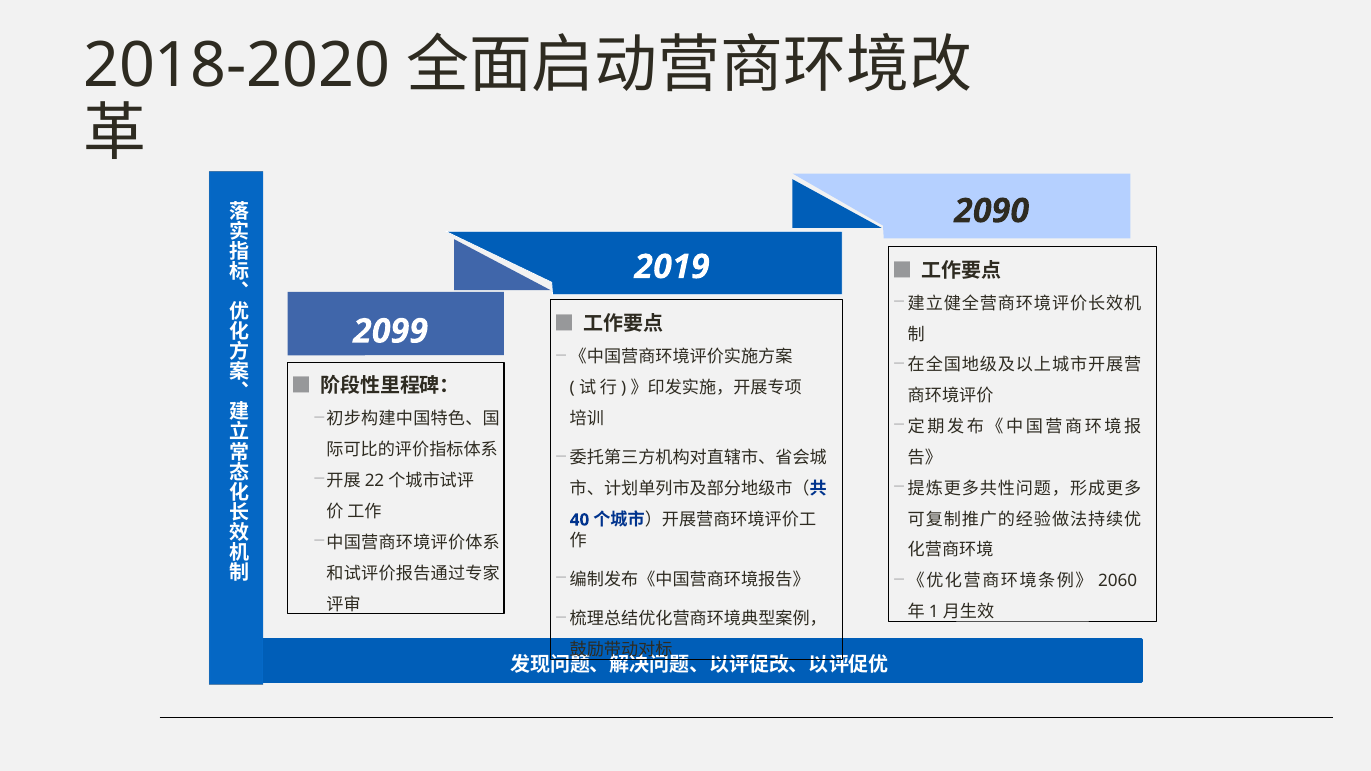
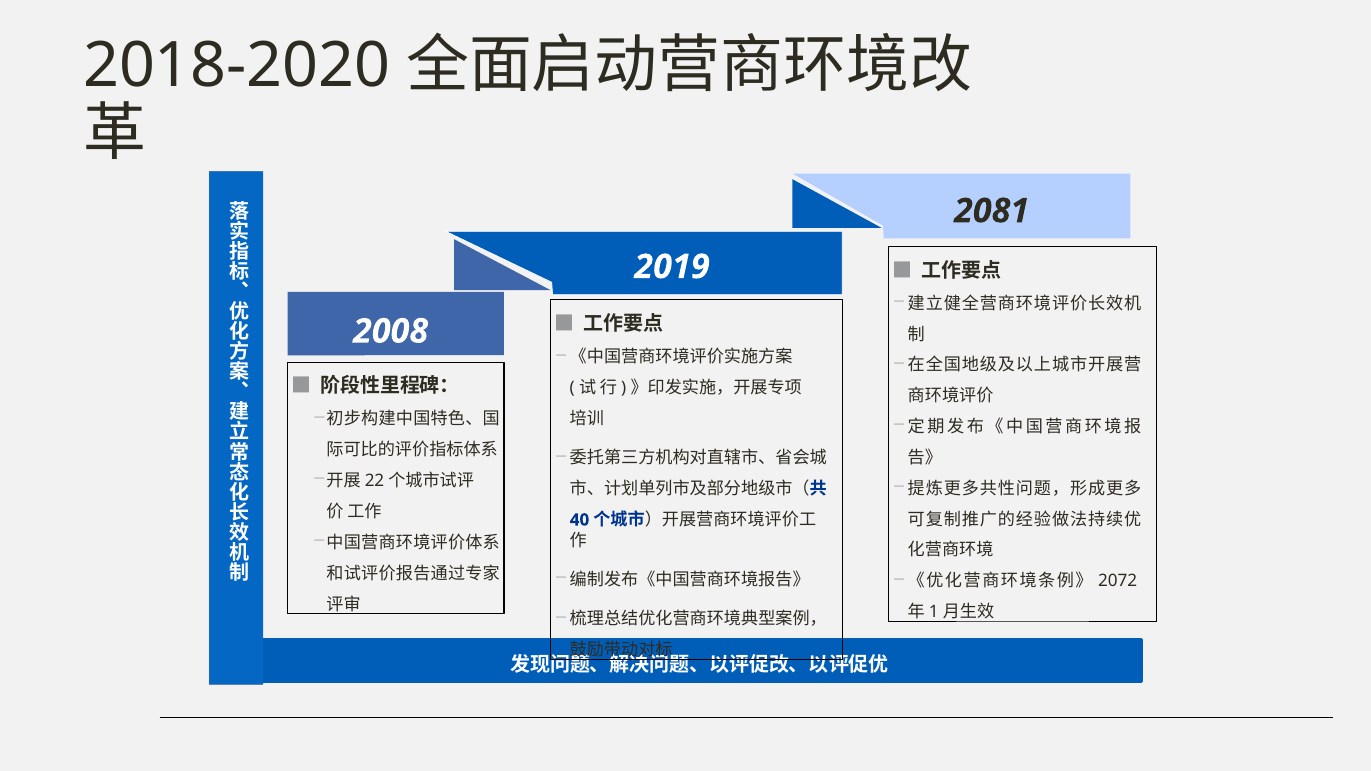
2090: 2090 -> 2081 (992, 211)
2099: 2099 -> 2008 (391, 331)
2060: 2060 -> 2072 (1118, 581)
